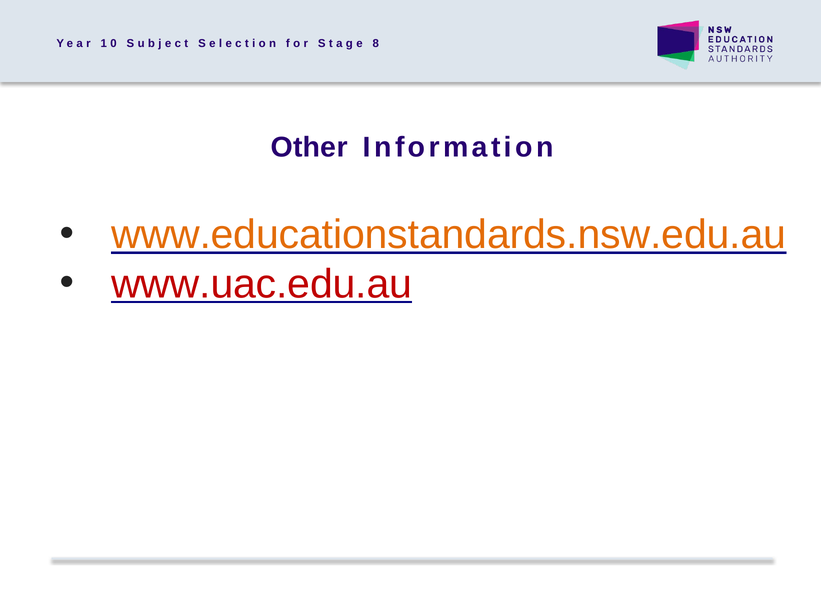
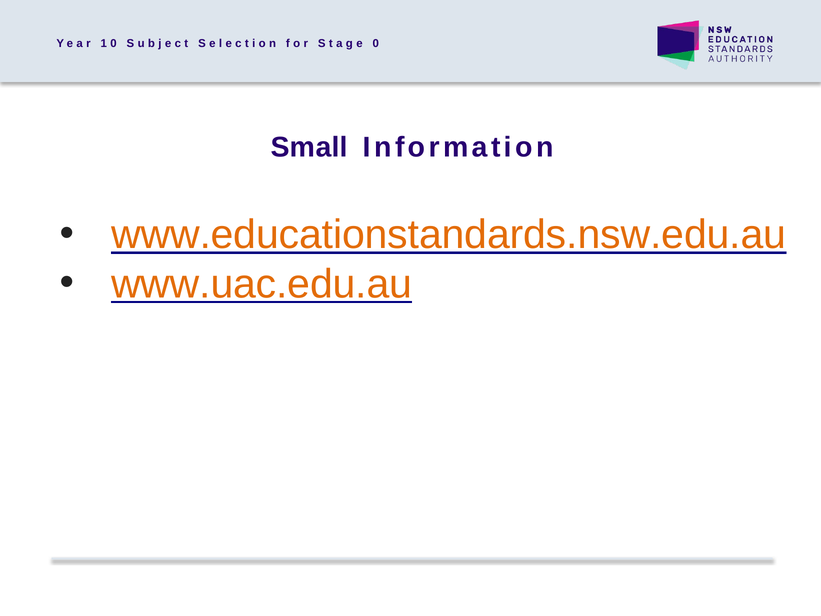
8: 8 -> 0 (376, 43)
Other: Other -> Small (309, 147)
www.uac.edu.au colour: red -> orange (262, 284)
